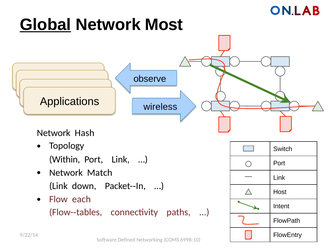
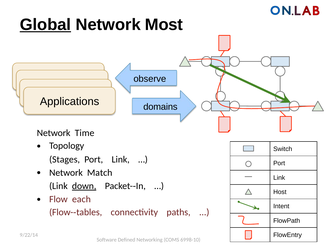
wireless: wireless -> domains (160, 107)
Hash: Hash -> Time (85, 133)
Within: Within -> Stages (65, 159)
down underline: none -> present (84, 186)
